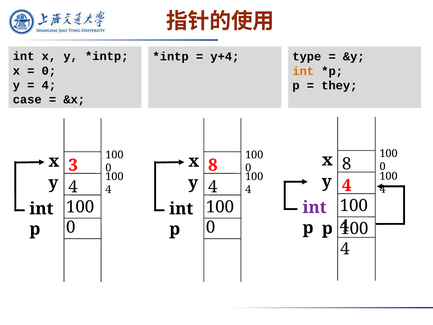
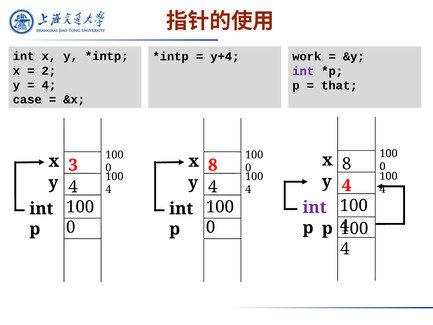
type: type -> work (307, 57)
0: 0 -> 2 (49, 71)
int colour: orange -> purple (303, 71)
they: they -> that (339, 85)
